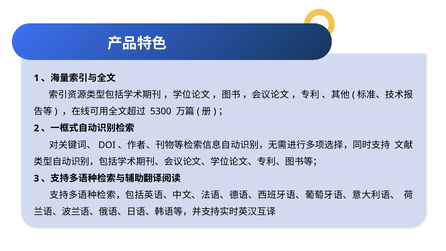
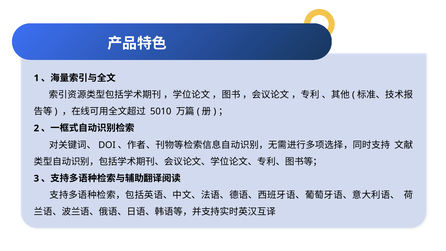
5300: 5300 -> 5010 (161, 111)
